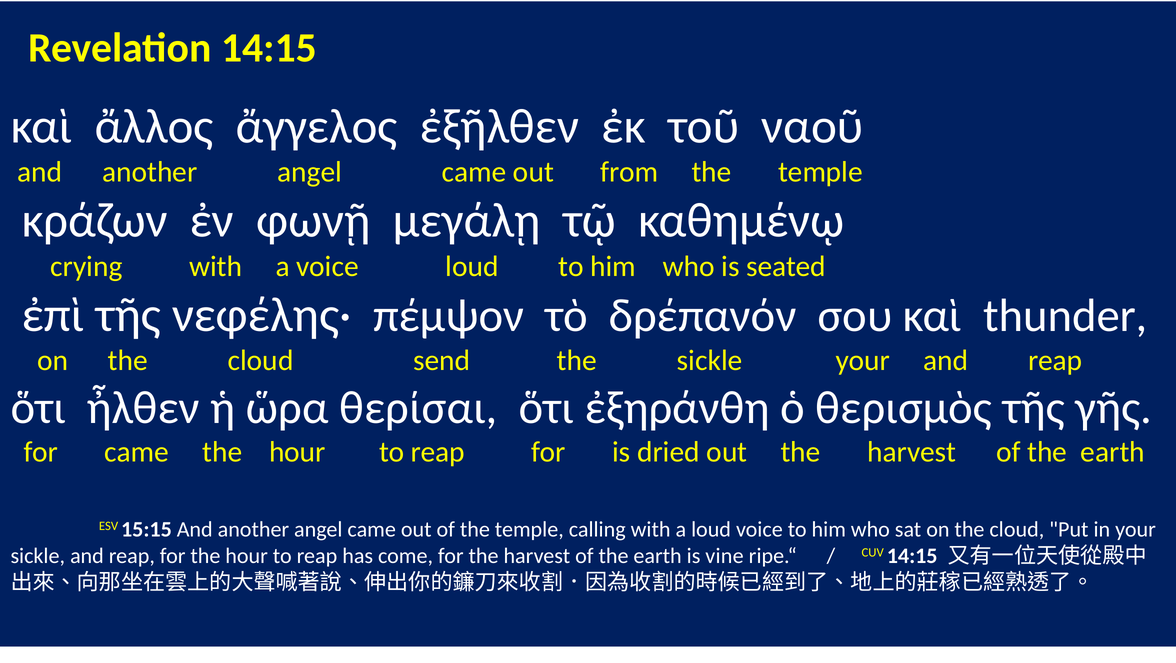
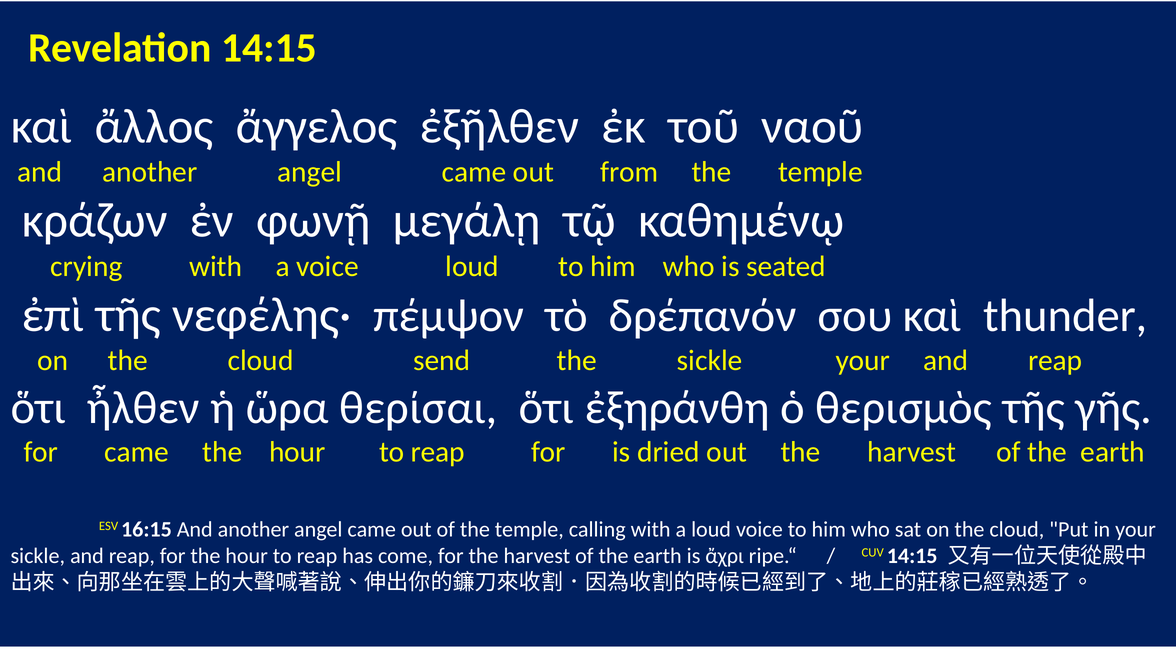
15:15: 15:15 -> 16:15 (146, 530)
vine: vine -> ἄχρι (725, 556)
